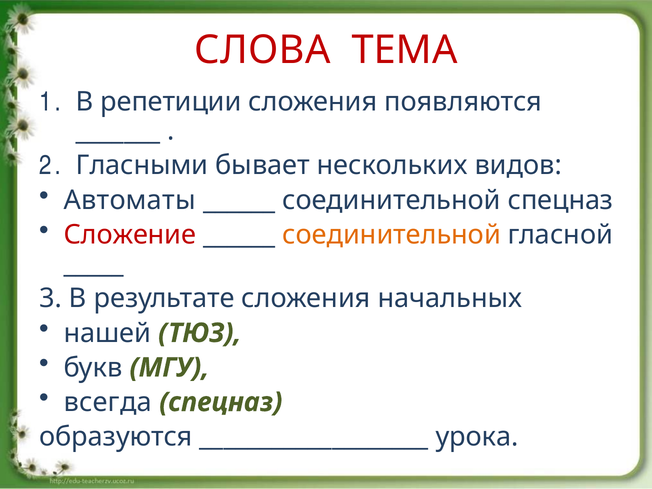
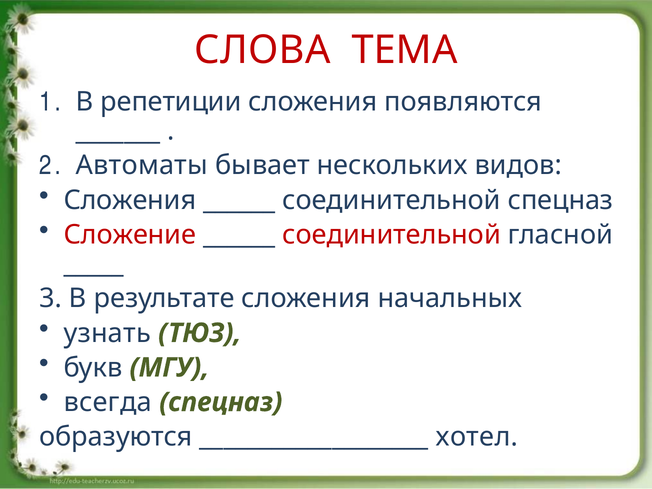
Гласными: Гласными -> Автоматы (142, 166)
Автоматы: Автоматы -> Сложения (130, 200)
соединительной colour: orange -> red (392, 235)
нашей: нашей -> узнать (107, 333)
урока: урока -> хотел (477, 437)
